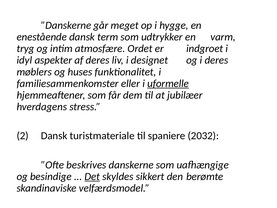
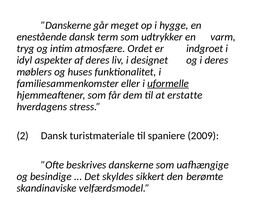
jubilæer: jubilæer -> erstatte (185, 95)
2032: 2032 -> 2009 (203, 136)
Det underline: present -> none (92, 176)
